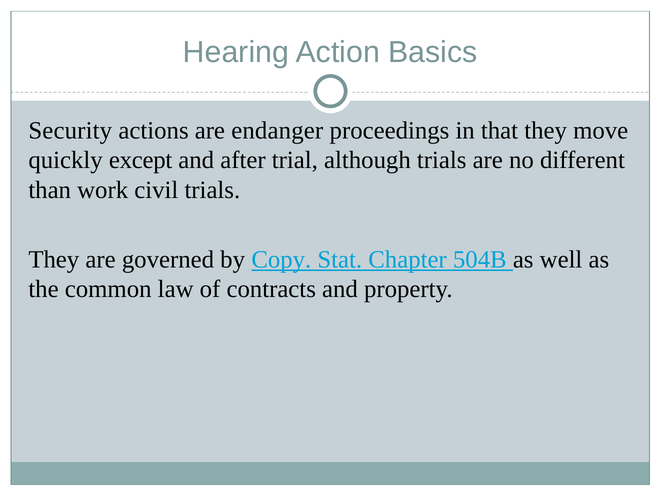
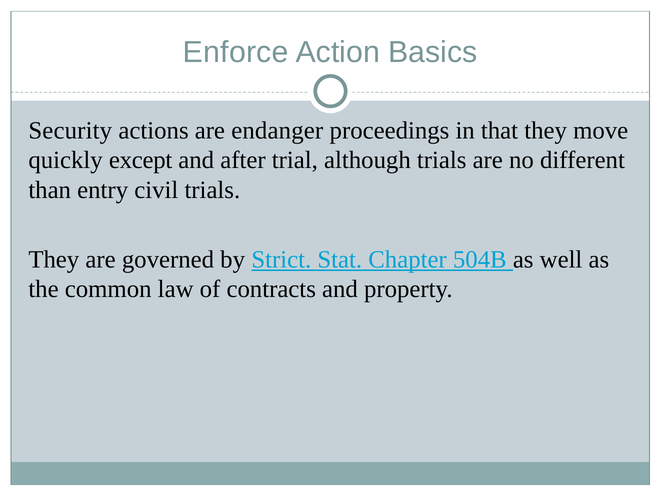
Hearing: Hearing -> Enforce (236, 52)
work: work -> entry (103, 190)
Copy: Copy -> Strict (281, 259)
